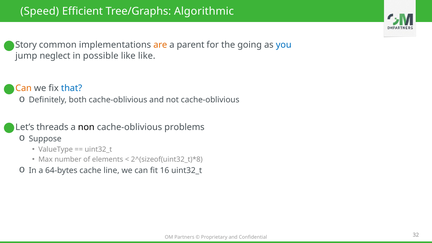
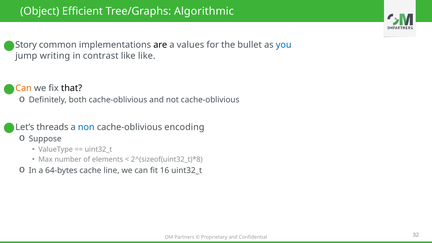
Speed: Speed -> Object (40, 11)
are colour: orange -> black (160, 45)
parent: parent -> values (190, 45)
going: going -> bullet (250, 45)
neglect: neglect -> writing (55, 56)
possible: possible -> contrast (101, 56)
that colour: blue -> black (72, 88)
non colour: black -> blue (86, 127)
problems: problems -> encoding (184, 127)
